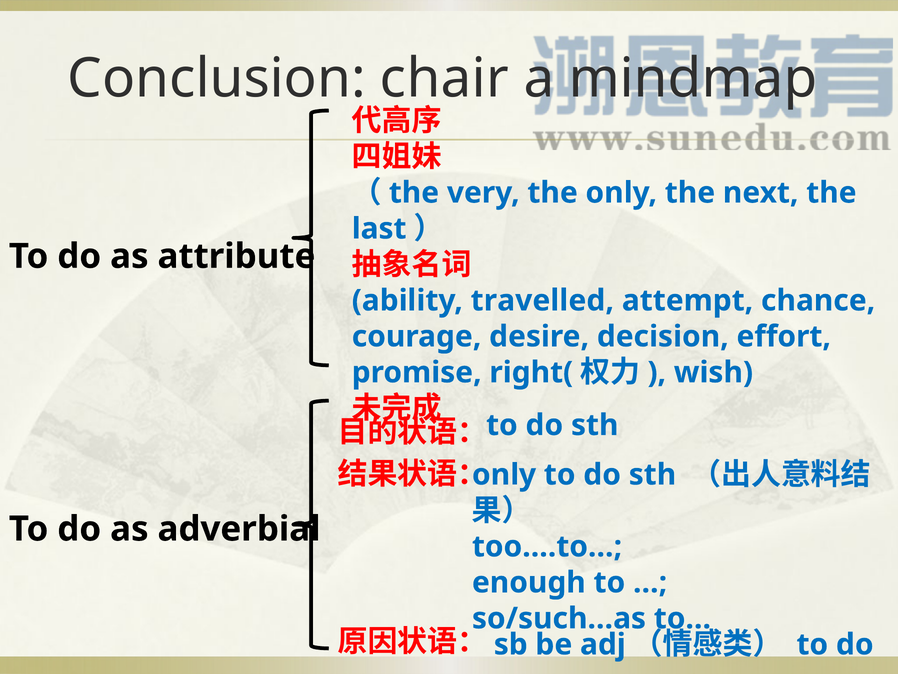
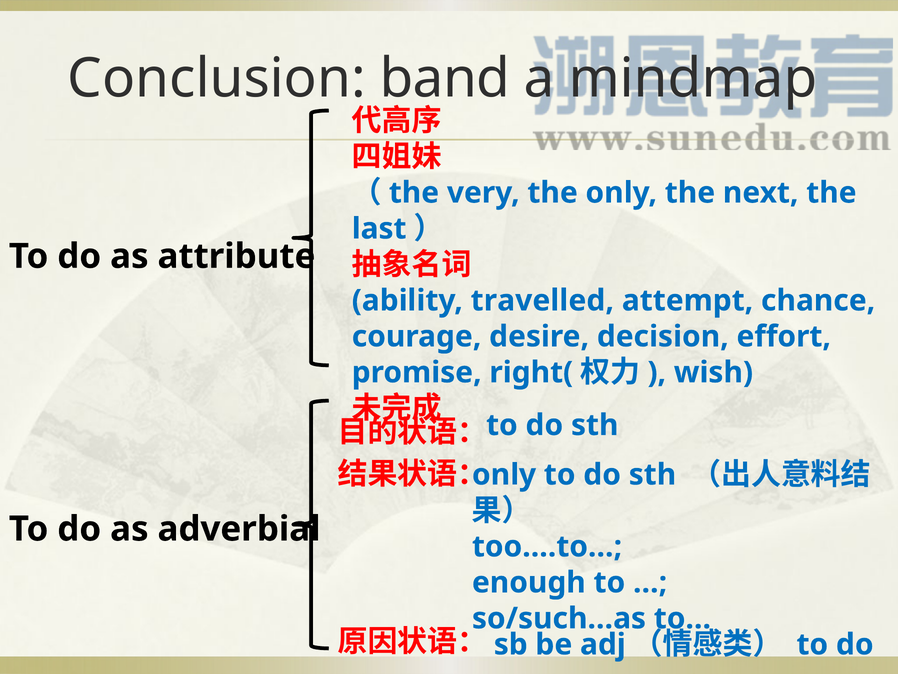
chair: chair -> band (445, 78)
